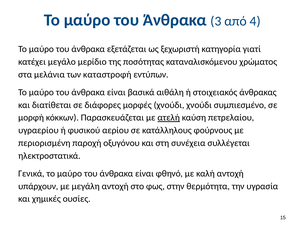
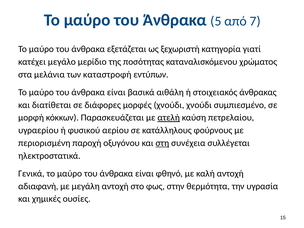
3: 3 -> 5 (216, 21)
4: 4 -> 7 (255, 21)
στη underline: none -> present (162, 143)
υπάρχουν: υπάρχουν -> αδιαφανή (38, 186)
